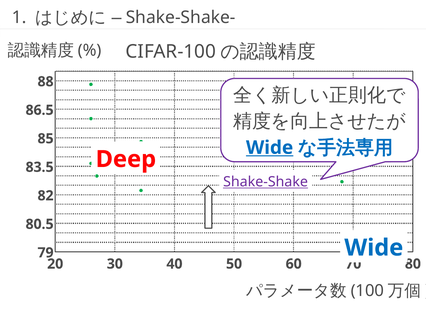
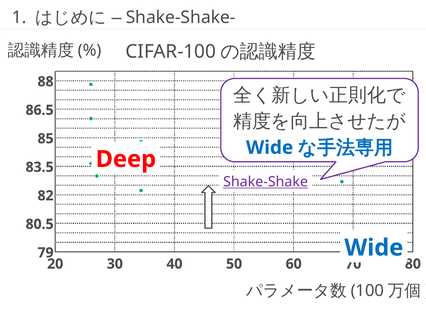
Wide underline: present -> none (270, 148)
